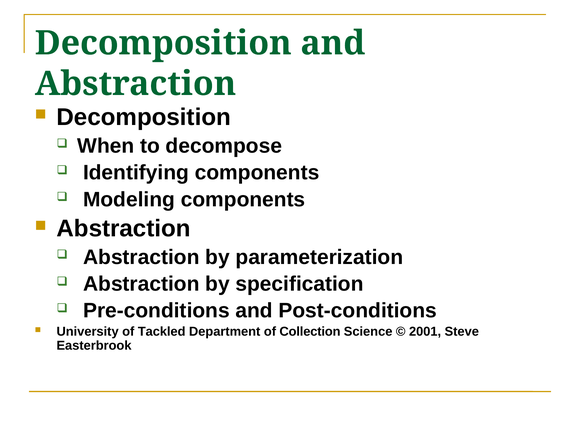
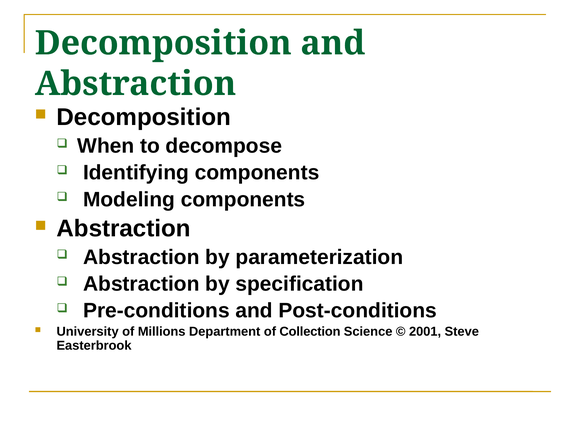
Tackled: Tackled -> Millions (162, 332)
